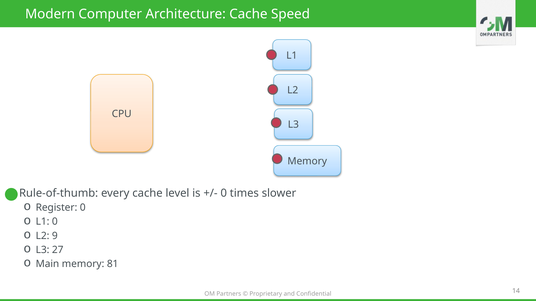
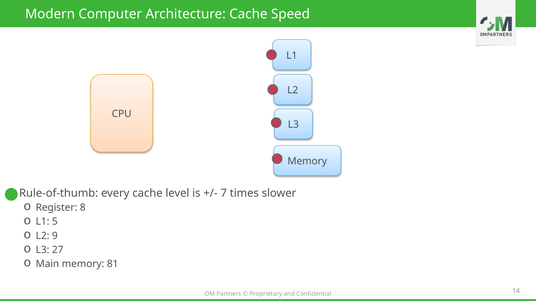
0: 0 -> 7 (224, 193)
Register 0: 0 -> 8 (83, 208)
L1 0: 0 -> 5 (55, 222)
